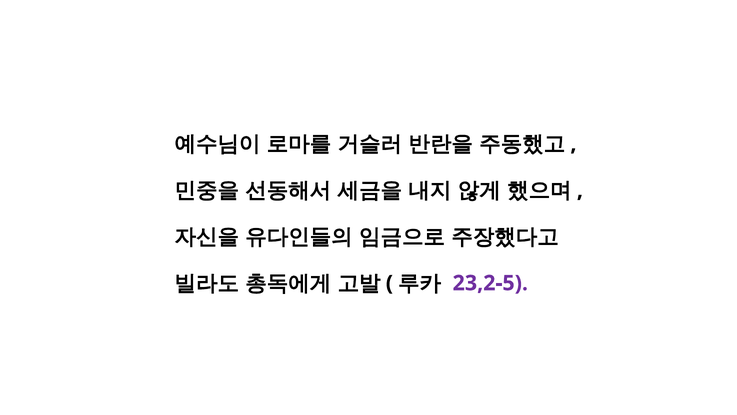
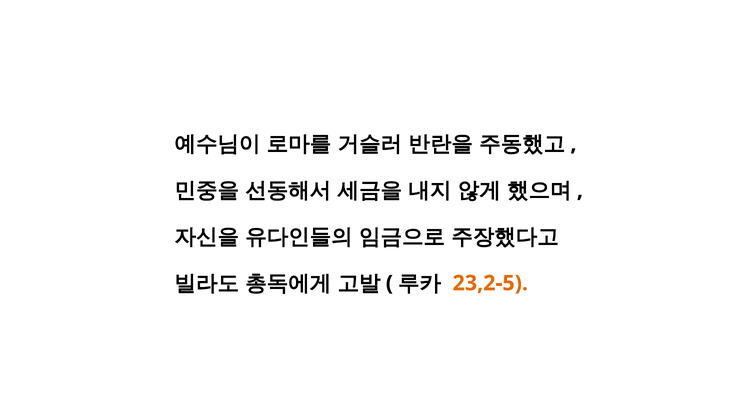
23,2-5 colour: purple -> orange (490, 283)
